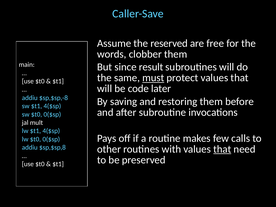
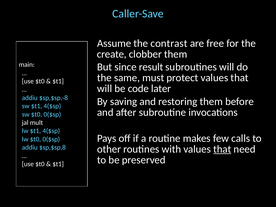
reserved: reserved -> contrast (169, 43)
words: words -> create (112, 54)
must underline: present -> none (153, 78)
